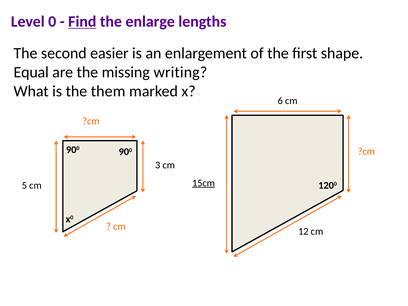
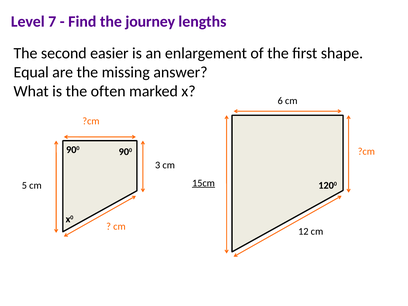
0: 0 -> 7 (52, 21)
Find underline: present -> none (82, 21)
enlarge: enlarge -> journey (150, 21)
writing: writing -> answer (180, 72)
them: them -> often (108, 91)
